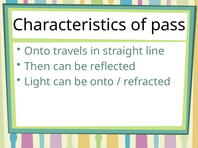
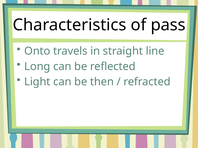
Then: Then -> Long (37, 67)
be onto: onto -> then (102, 82)
